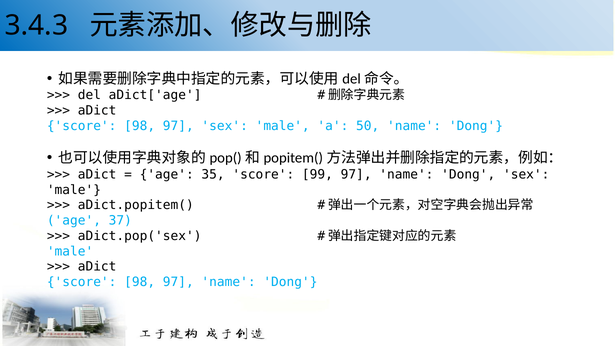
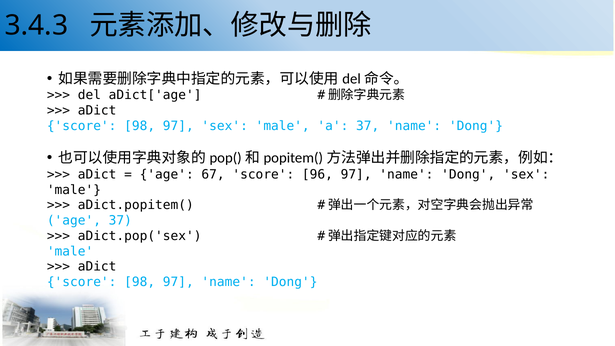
a 50: 50 -> 37 (368, 126)
35: 35 -> 67 (213, 174)
99: 99 -> 96 (317, 174)
